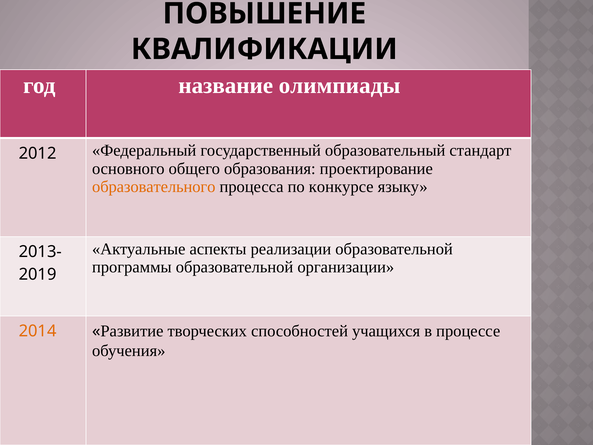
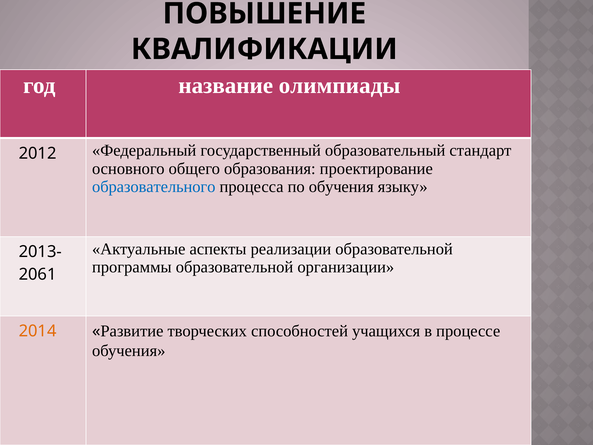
образовательного colour: orange -> blue (154, 187)
по конкурсе: конкурсе -> обучения (341, 187)
2019: 2019 -> 2061 (38, 274)
